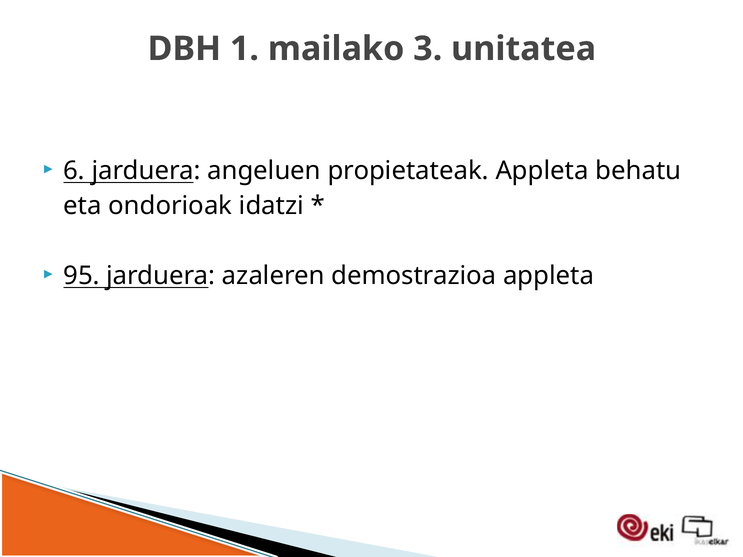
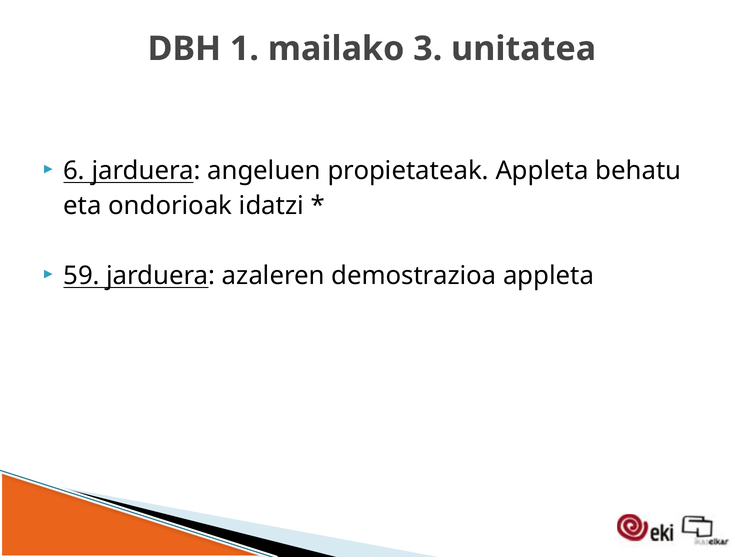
95: 95 -> 59 (81, 276)
